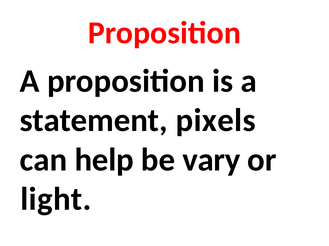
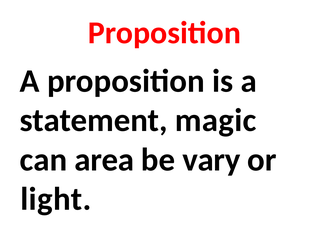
pixels: pixels -> magic (216, 121)
help: help -> area (104, 160)
